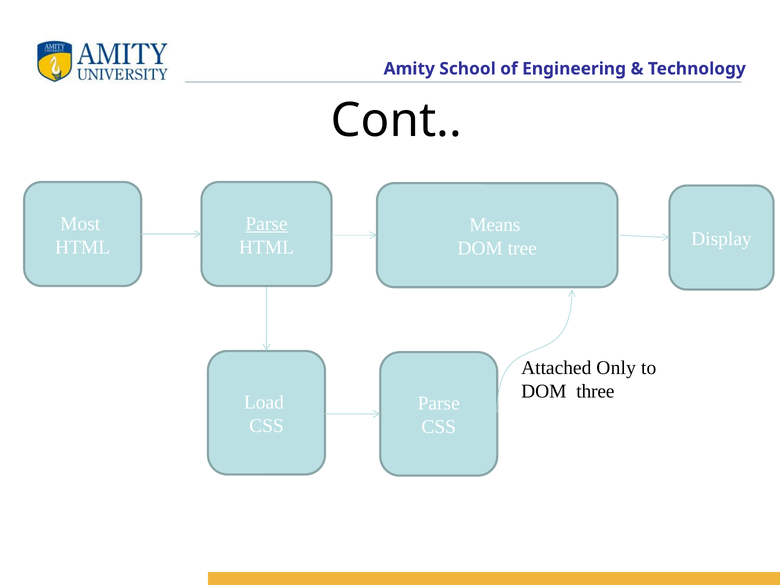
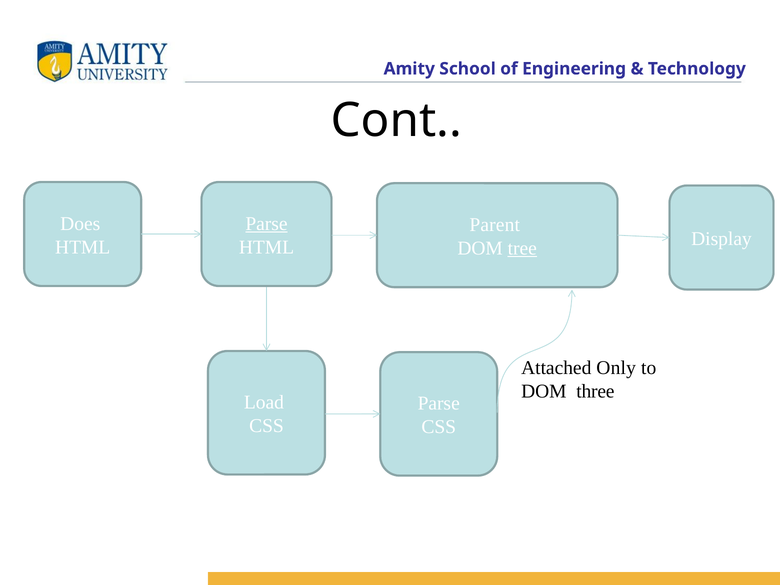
Most: Most -> Does (80, 224)
Means: Means -> Parent (495, 225)
tree underline: none -> present (522, 248)
